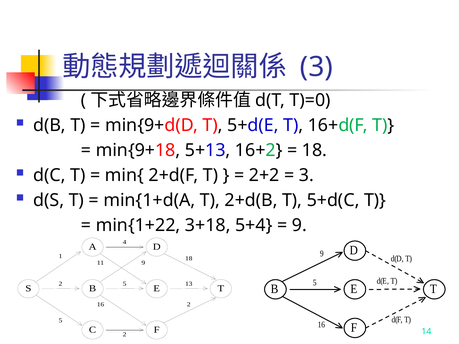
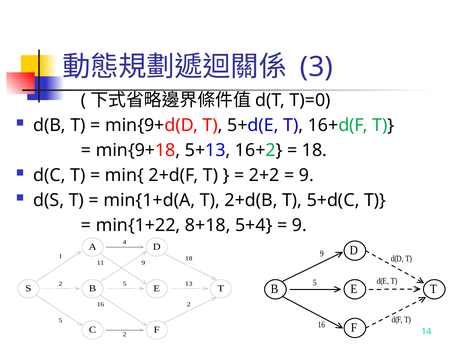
3: 3 -> 9 (306, 175)
3+18: 3+18 -> 8+18 (208, 225)
